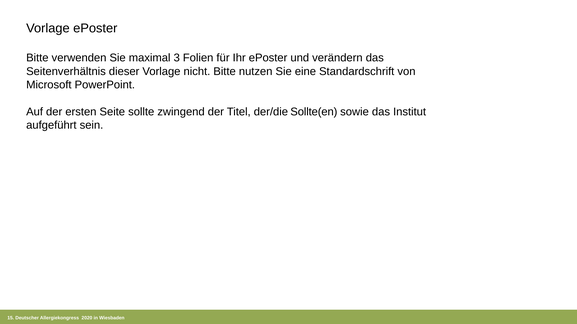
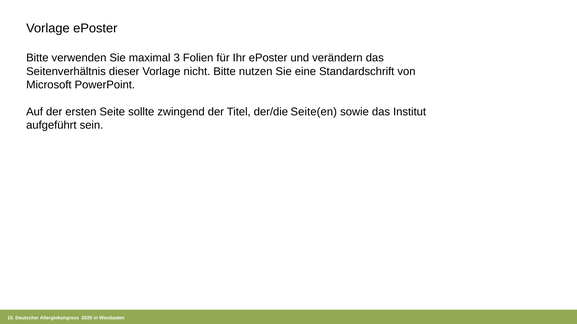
Sollte(en: Sollte(en -> Seite(en (314, 112)
